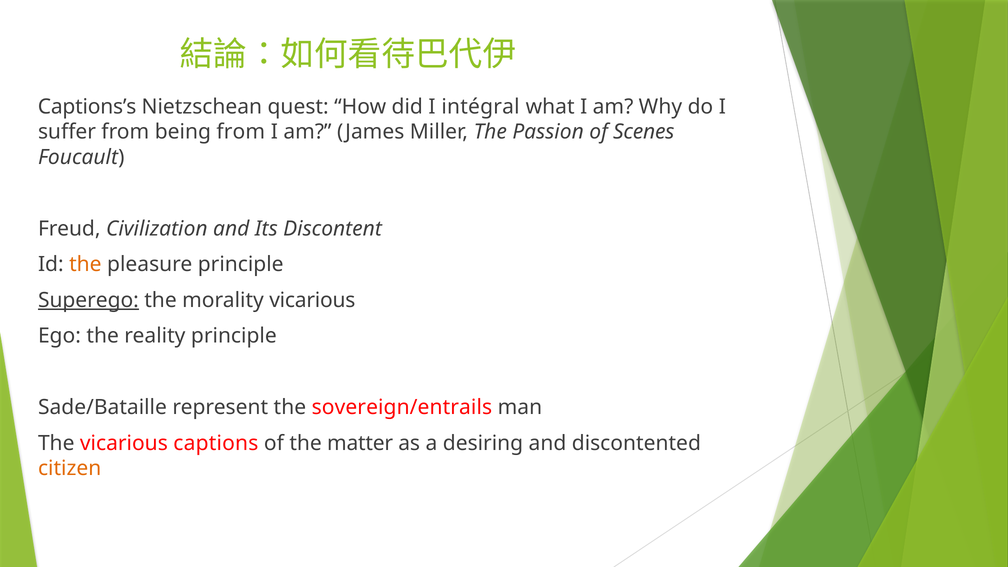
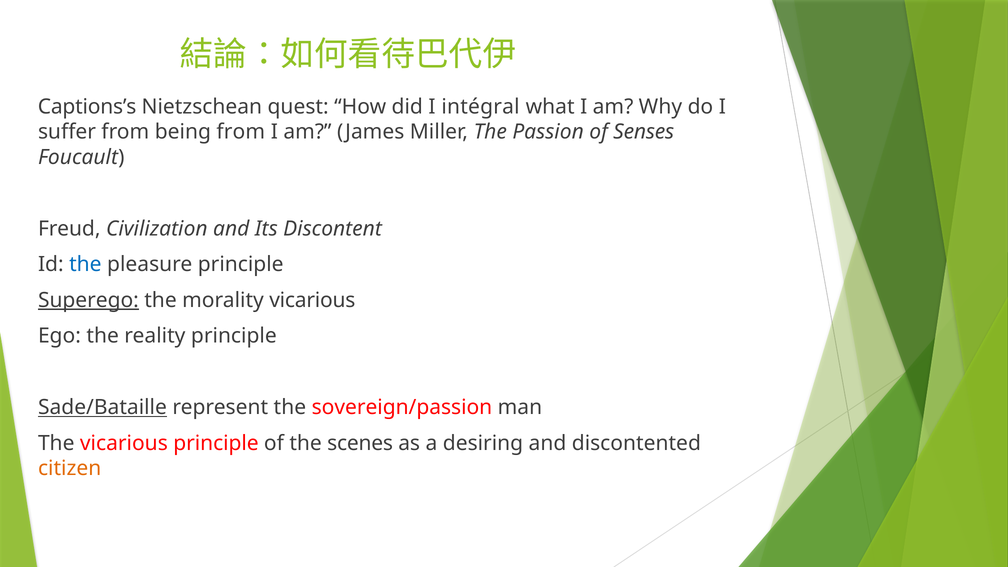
Scenes: Scenes -> Senses (644, 132)
the colour: orange -> blue (85, 265)
Sade/Bataille underline: none -> present (102, 408)
sovereign/entrails: sovereign/entrails -> sovereign/passion (402, 408)
vicarious captions: captions -> principle (216, 443)
matter: matter -> scenes (360, 443)
